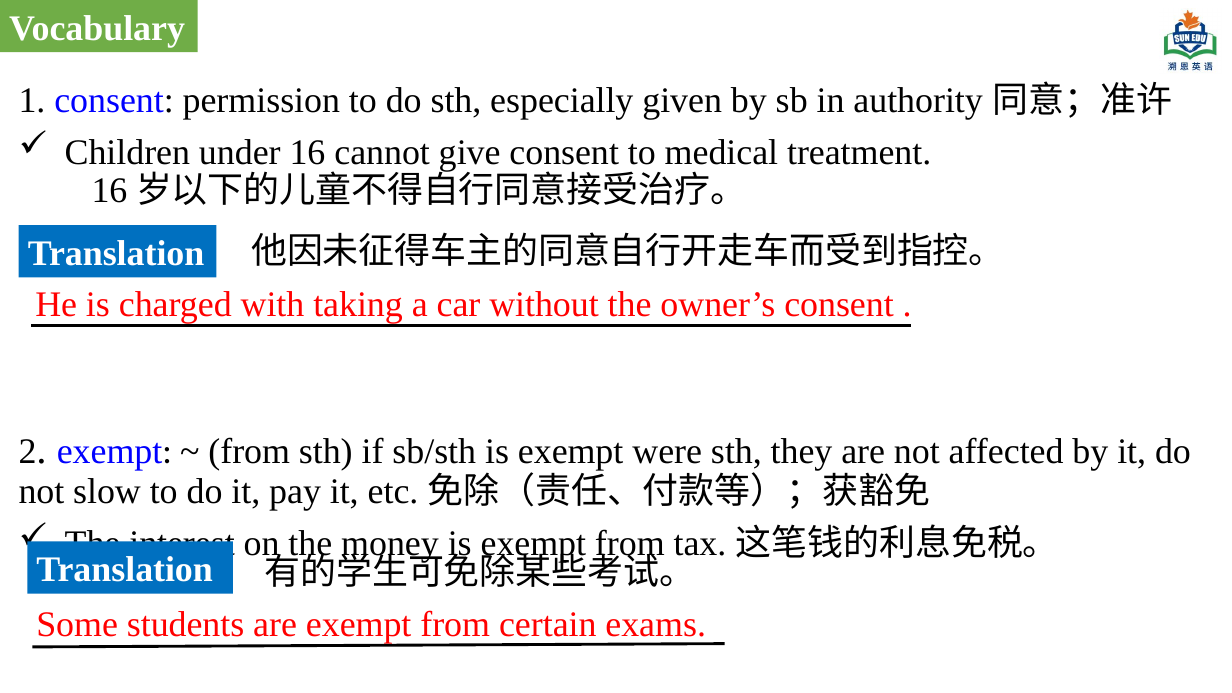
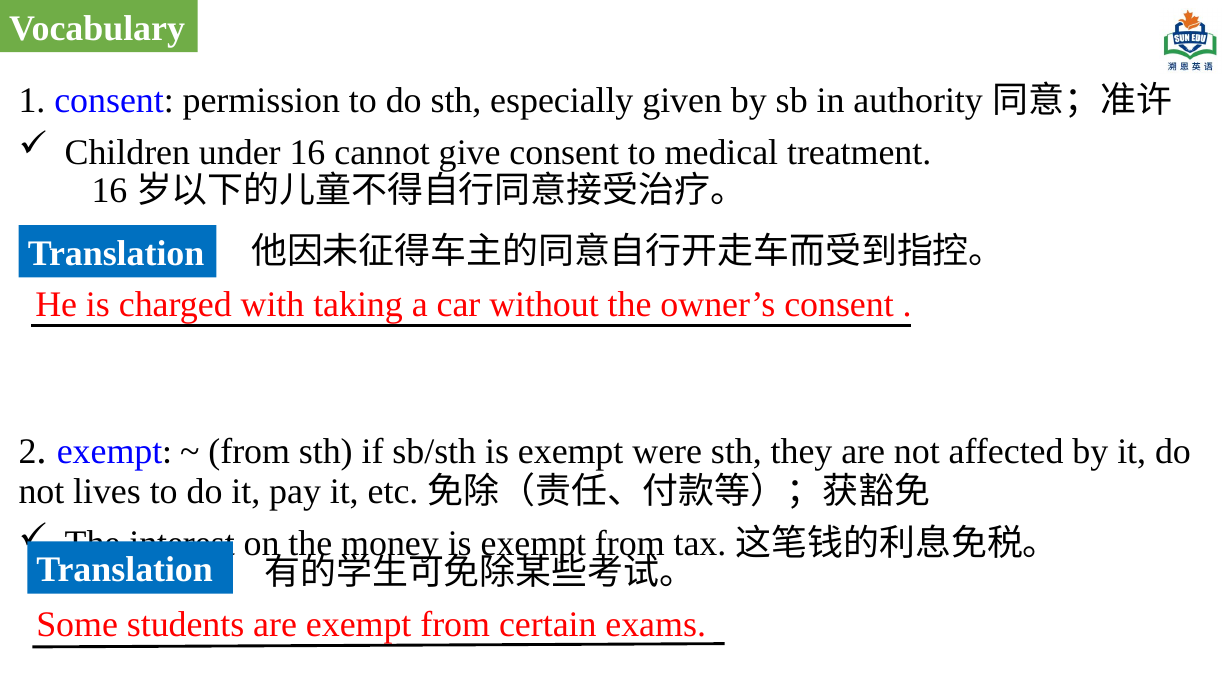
slow: slow -> lives (107, 492)
